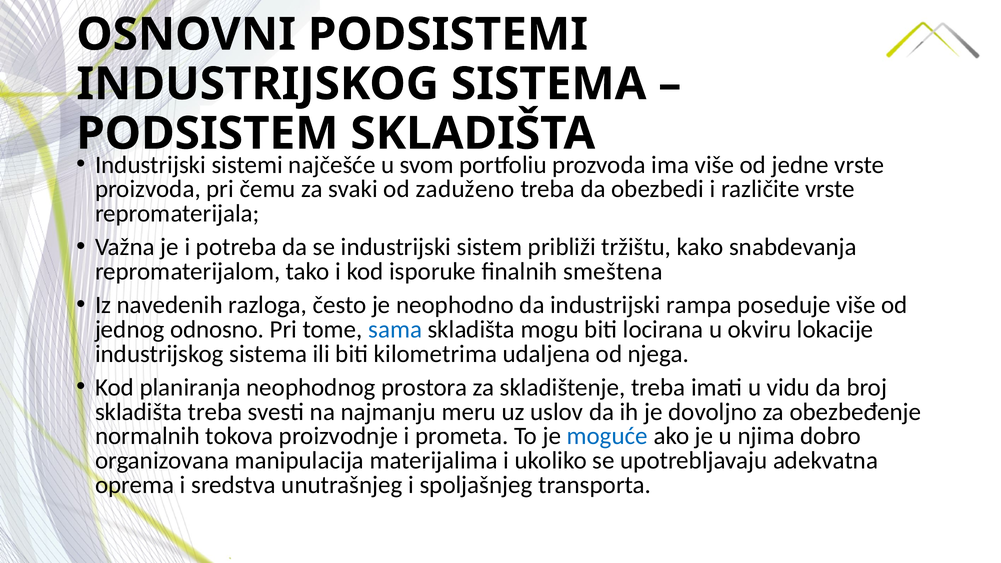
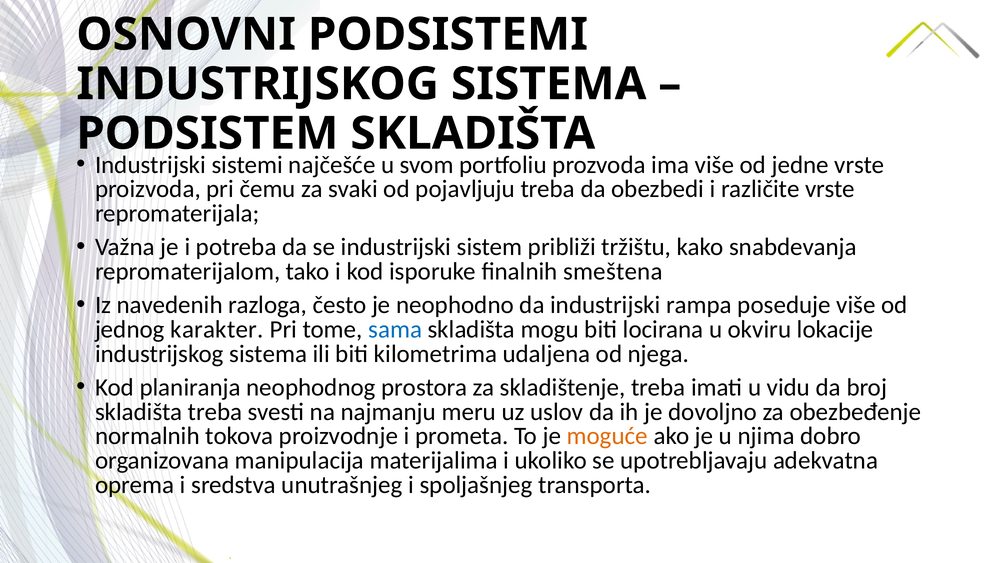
zaduženo: zaduženo -> pojavljuju (465, 189)
odnosno: odnosno -> karakter (217, 330)
moguće colour: blue -> orange (607, 436)
